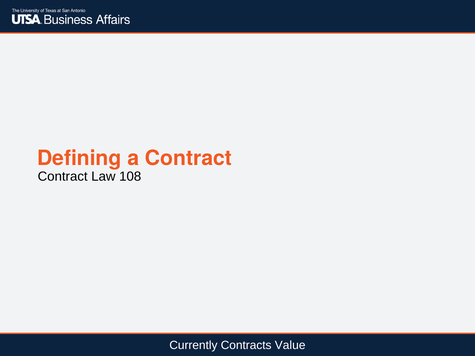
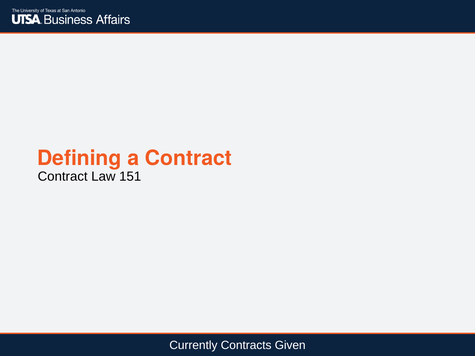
108: 108 -> 151 (130, 176)
Value: Value -> Given (290, 345)
